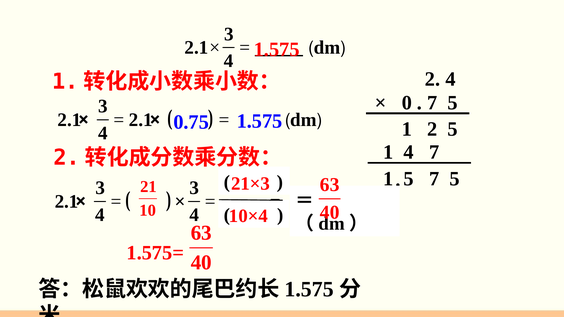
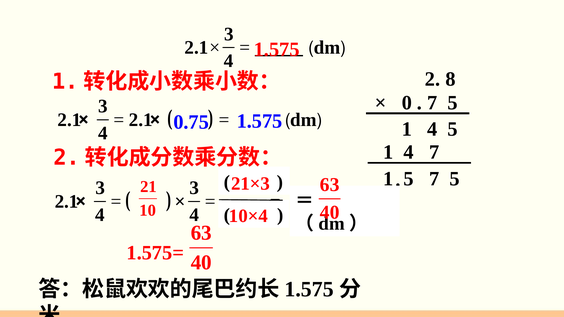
2 4: 4 -> 8 (450, 79)
2: 2 -> 4 (432, 129)
